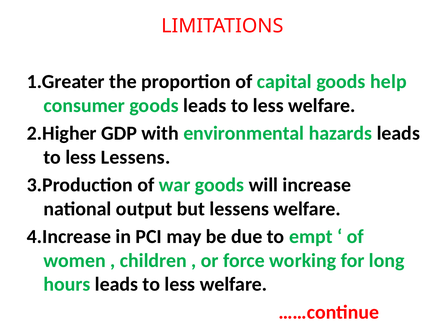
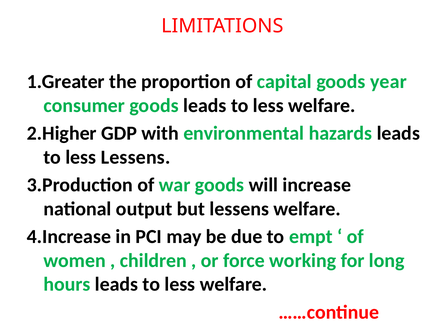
help: help -> year (388, 82)
